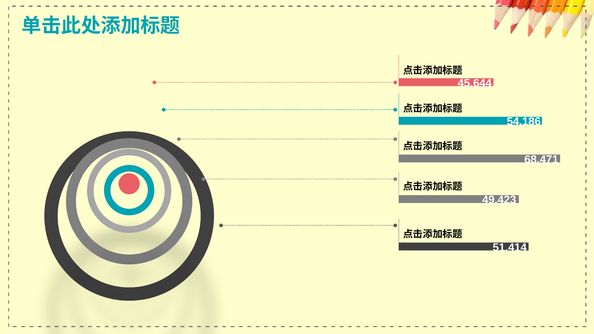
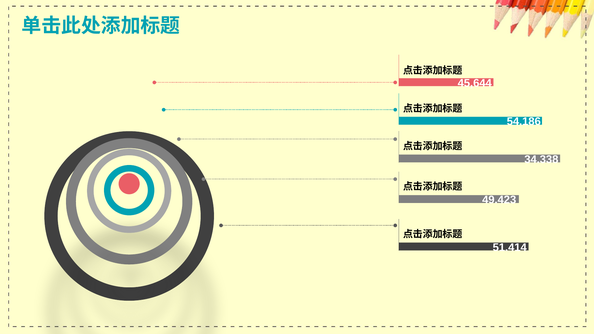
68.471: 68.471 -> 34.338 (541, 159)
